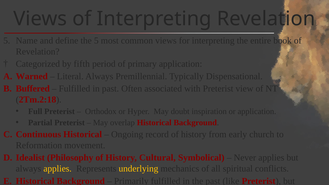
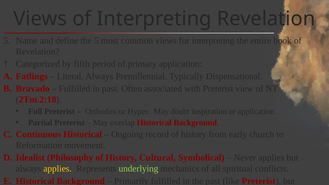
Warned: Warned -> Fatlings (32, 76)
Buffered: Buffered -> Bravado (33, 89)
underlying colour: yellow -> light green (138, 169)
